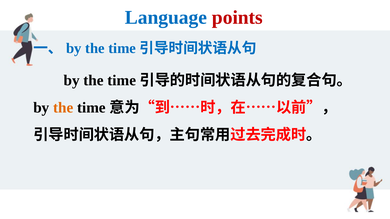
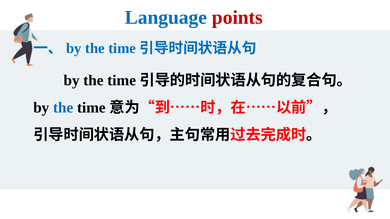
the colour: orange -> blue (63, 108)
